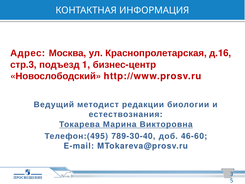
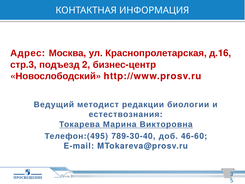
1: 1 -> 2 (86, 65)
